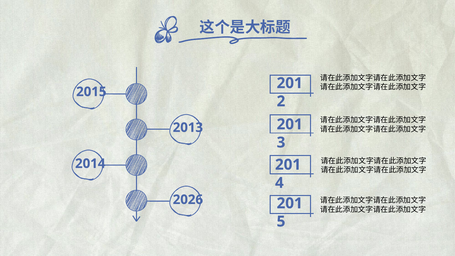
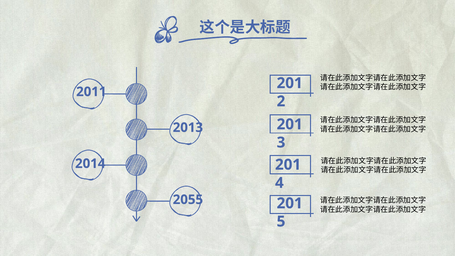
2015: 2015 -> 2011 (91, 92)
2026: 2026 -> 2055 (188, 200)
